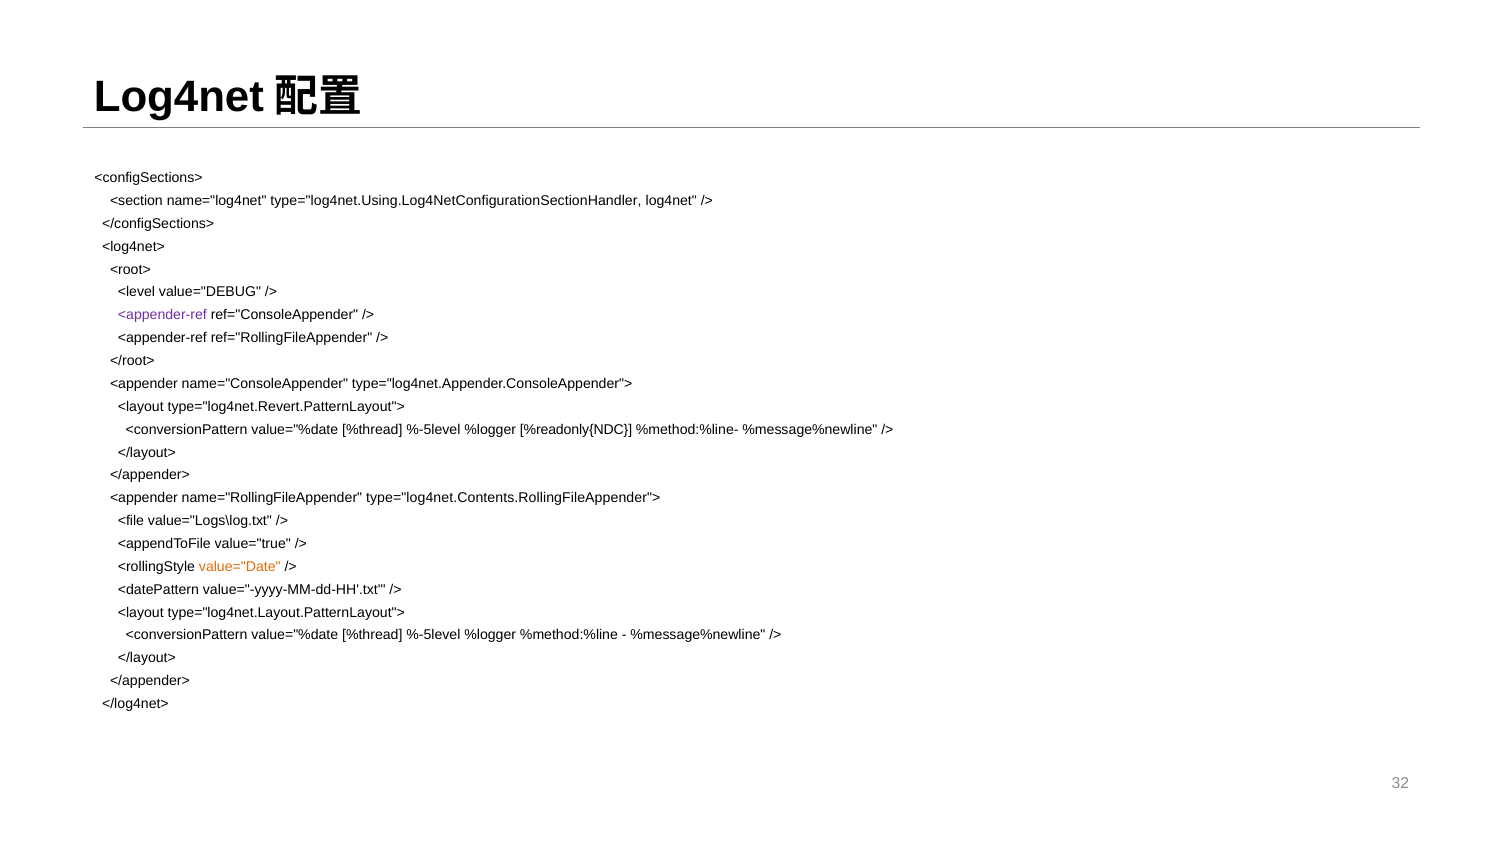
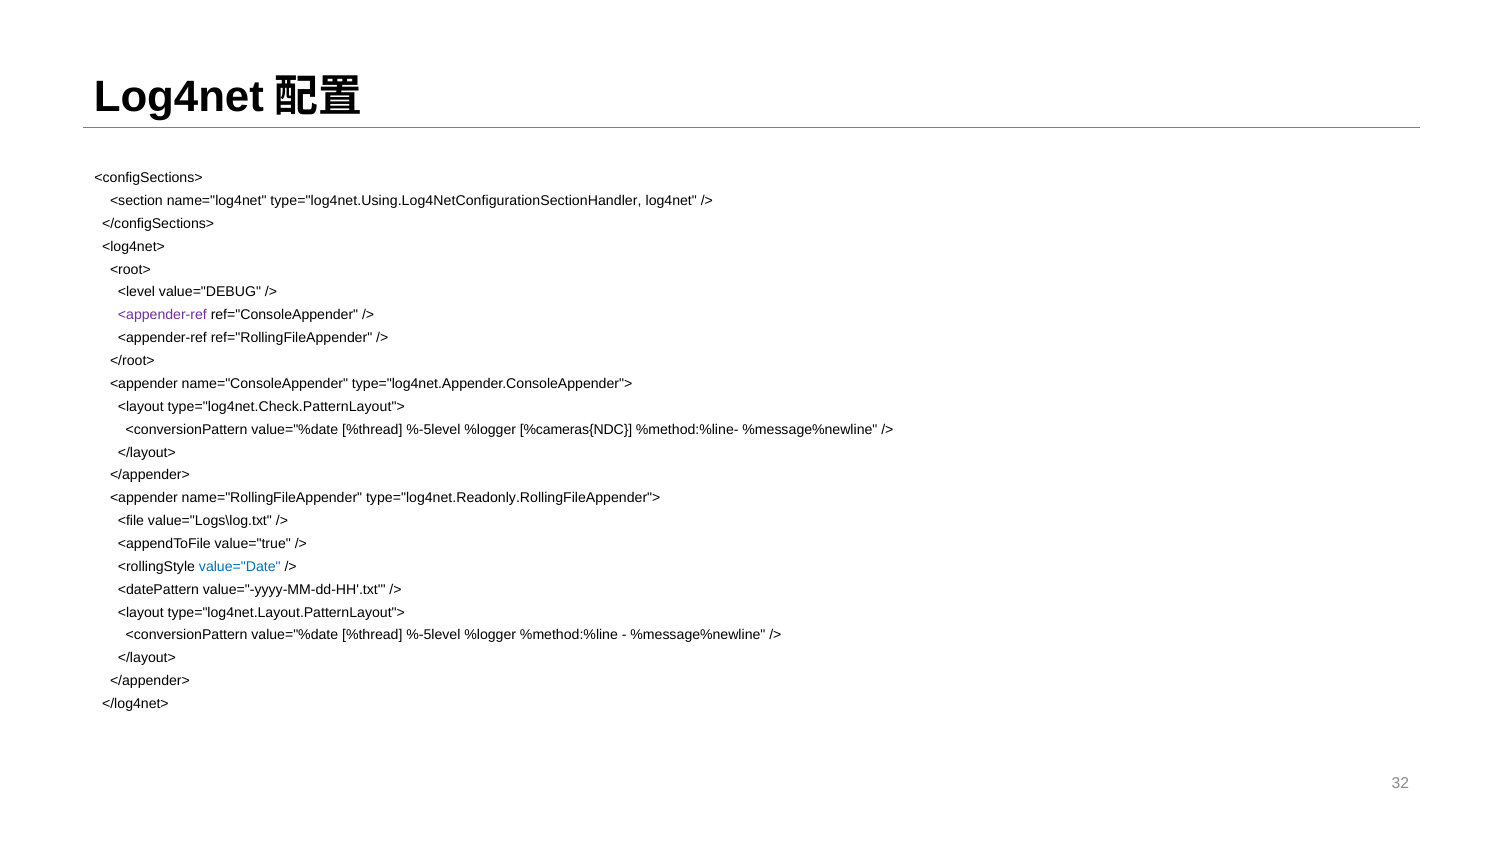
type="log4net.Revert.PatternLayout">: type="log4net.Revert.PatternLayout"> -> type="log4net.Check.PatternLayout"> (286, 406)
%readonly{NDC: %readonly{NDC -> %cameras{NDC (576, 429)
type="log4net.Contents.RollingFileAppender">: type="log4net.Contents.RollingFileAppender"> -> type="log4net.Readonly.RollingFileAppender"> (513, 498)
value="Date colour: orange -> blue (240, 566)
